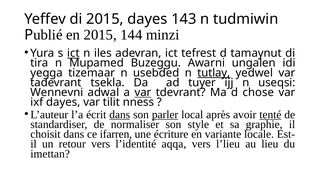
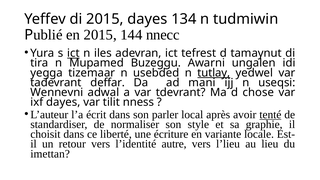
143: 143 -> 134 (184, 19)
minzi: minzi -> nnecc (163, 35)
tsekla: tsekla -> deffar (108, 83)
tuyer: tuyer -> mani (202, 83)
var underline: present -> none (143, 92)
dans underline: present -> none (120, 115)
parler underline: present -> none (165, 115)
ifarren: ifarren -> liberté (116, 134)
aqqa: aqqa -> autre (174, 144)
